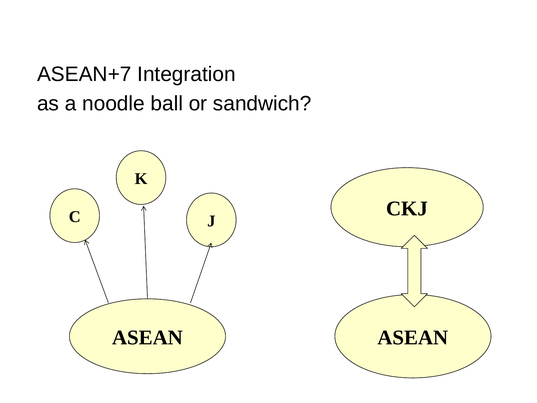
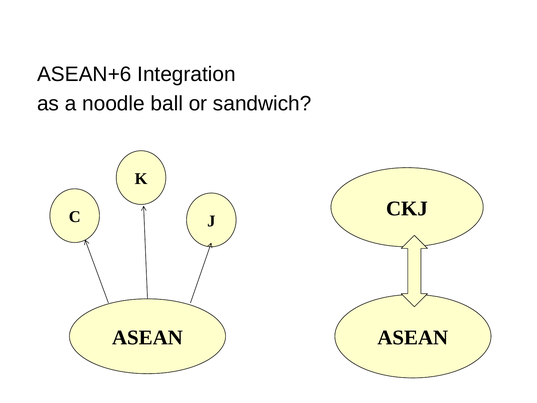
ASEAN+7: ASEAN+7 -> ASEAN+6 (84, 74)
